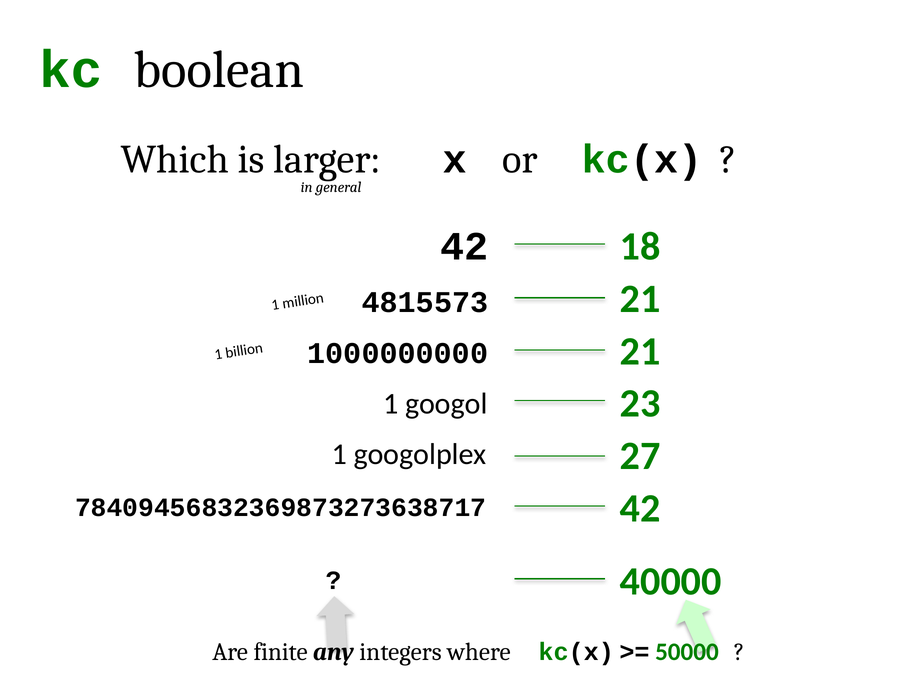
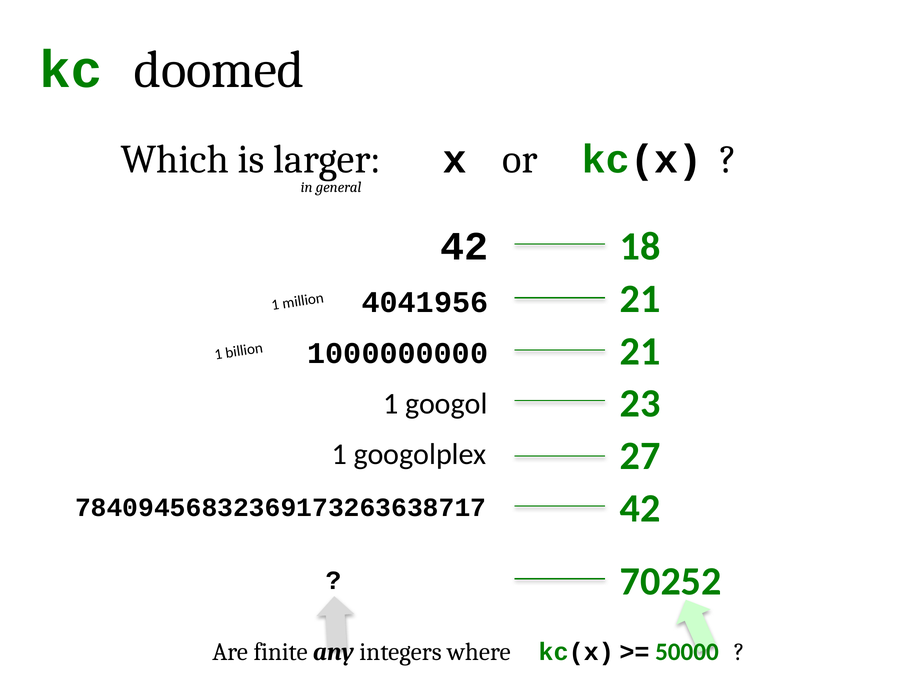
boolean: boolean -> doomed (219, 70)
4815573: 4815573 -> 4041956 (425, 303)
78409456832369873273638717: 78409456832369873273638717 -> 78409456832369173263638717 (281, 508)
40000: 40000 -> 70252 (671, 581)
